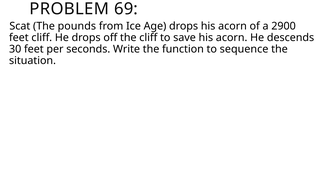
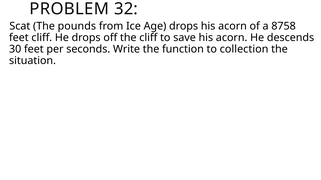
69: 69 -> 32 (126, 9)
2900: 2900 -> 8758 (284, 26)
sequence: sequence -> collection (244, 49)
